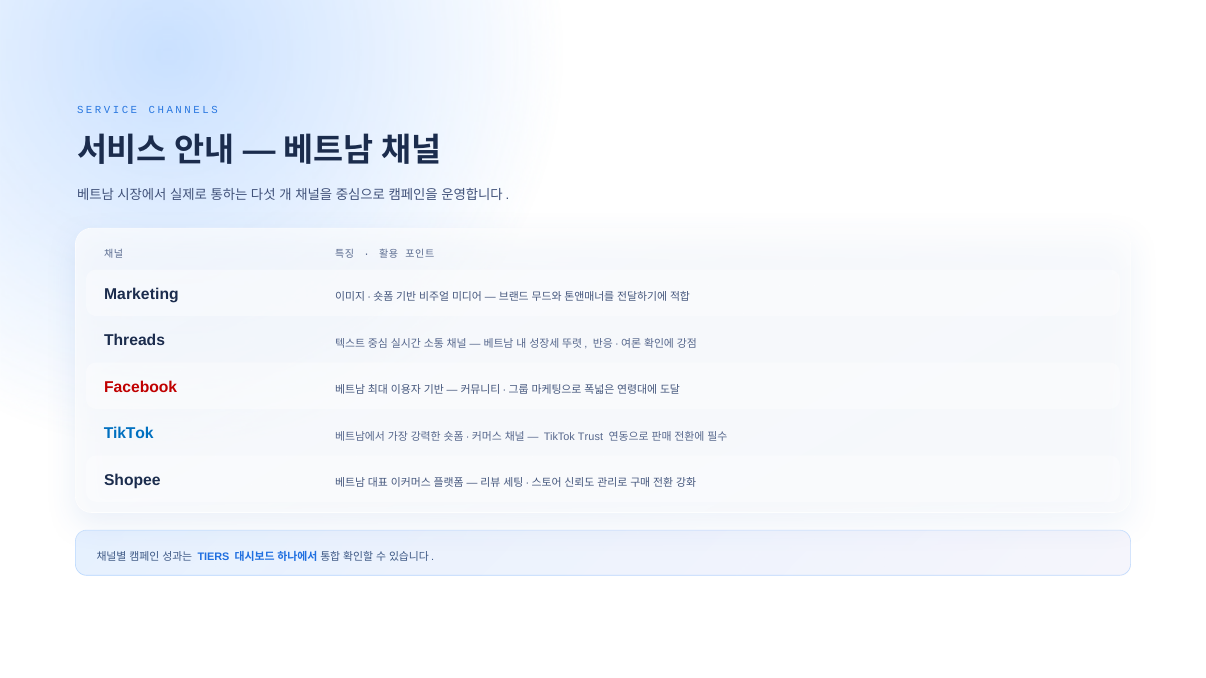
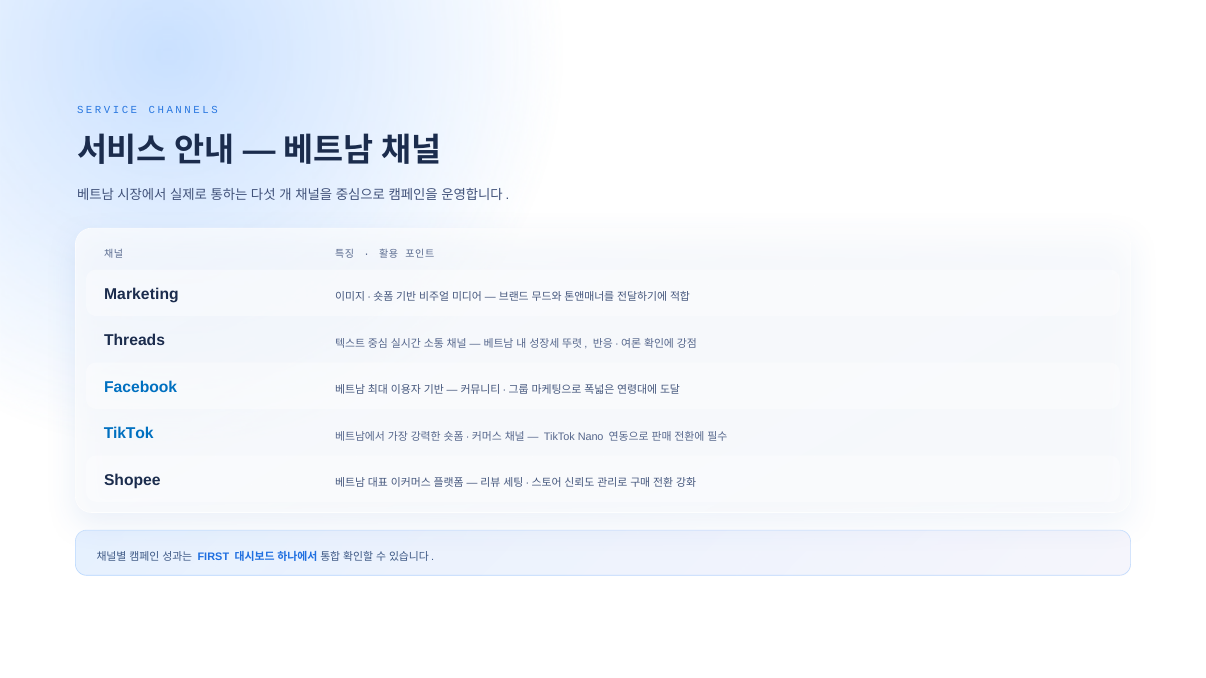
Facebook colour: red -> blue (141, 387)
Trust: Trust -> Nano (591, 437)
TIERS: TIERS -> FIRST (213, 558)
